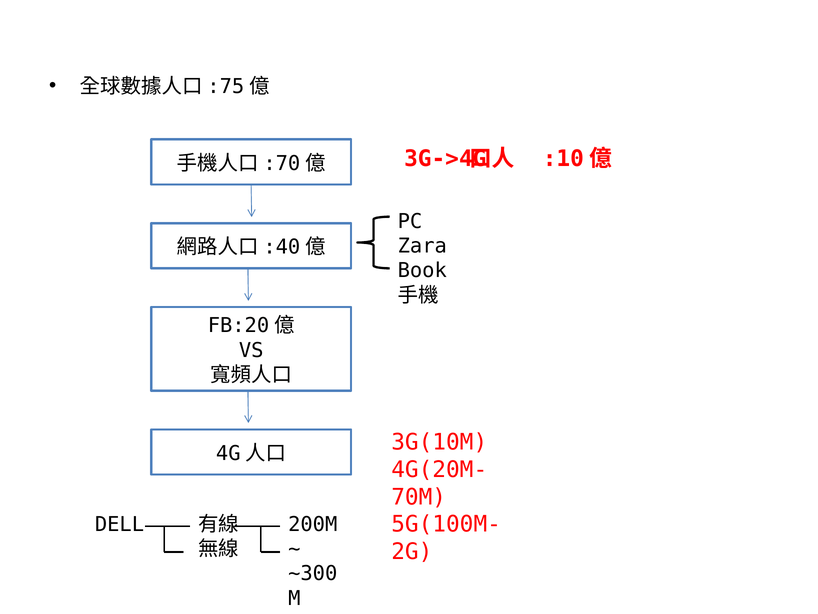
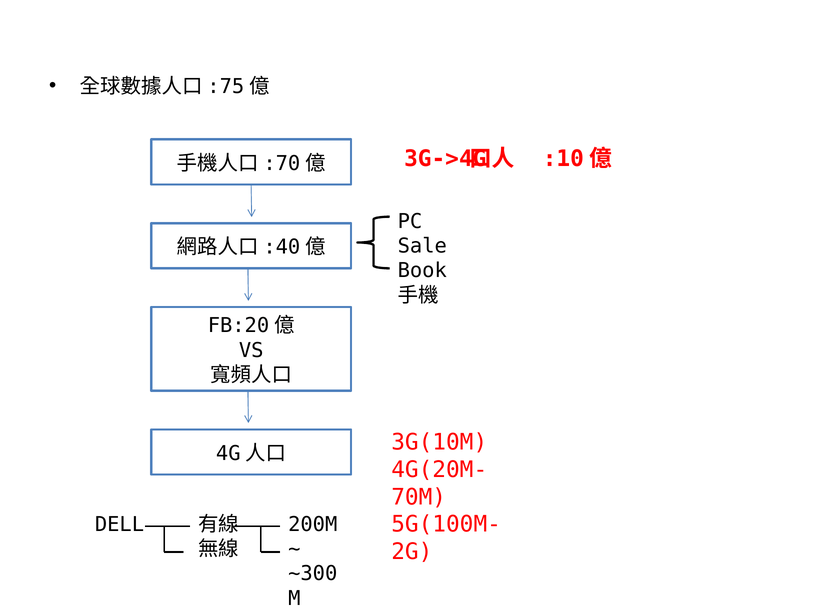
Zara: Zara -> Sale (422, 246)
